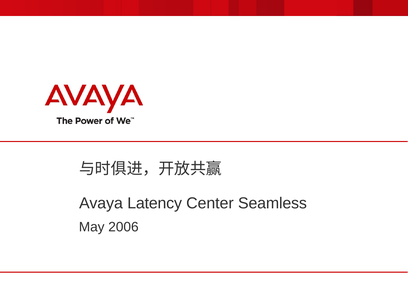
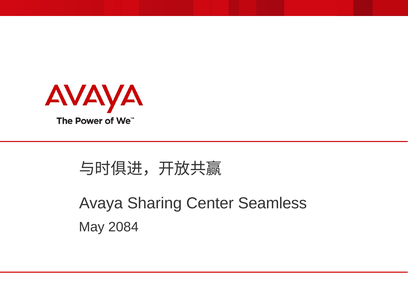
Latency: Latency -> Sharing (155, 203)
2006: 2006 -> 2084 (123, 227)
